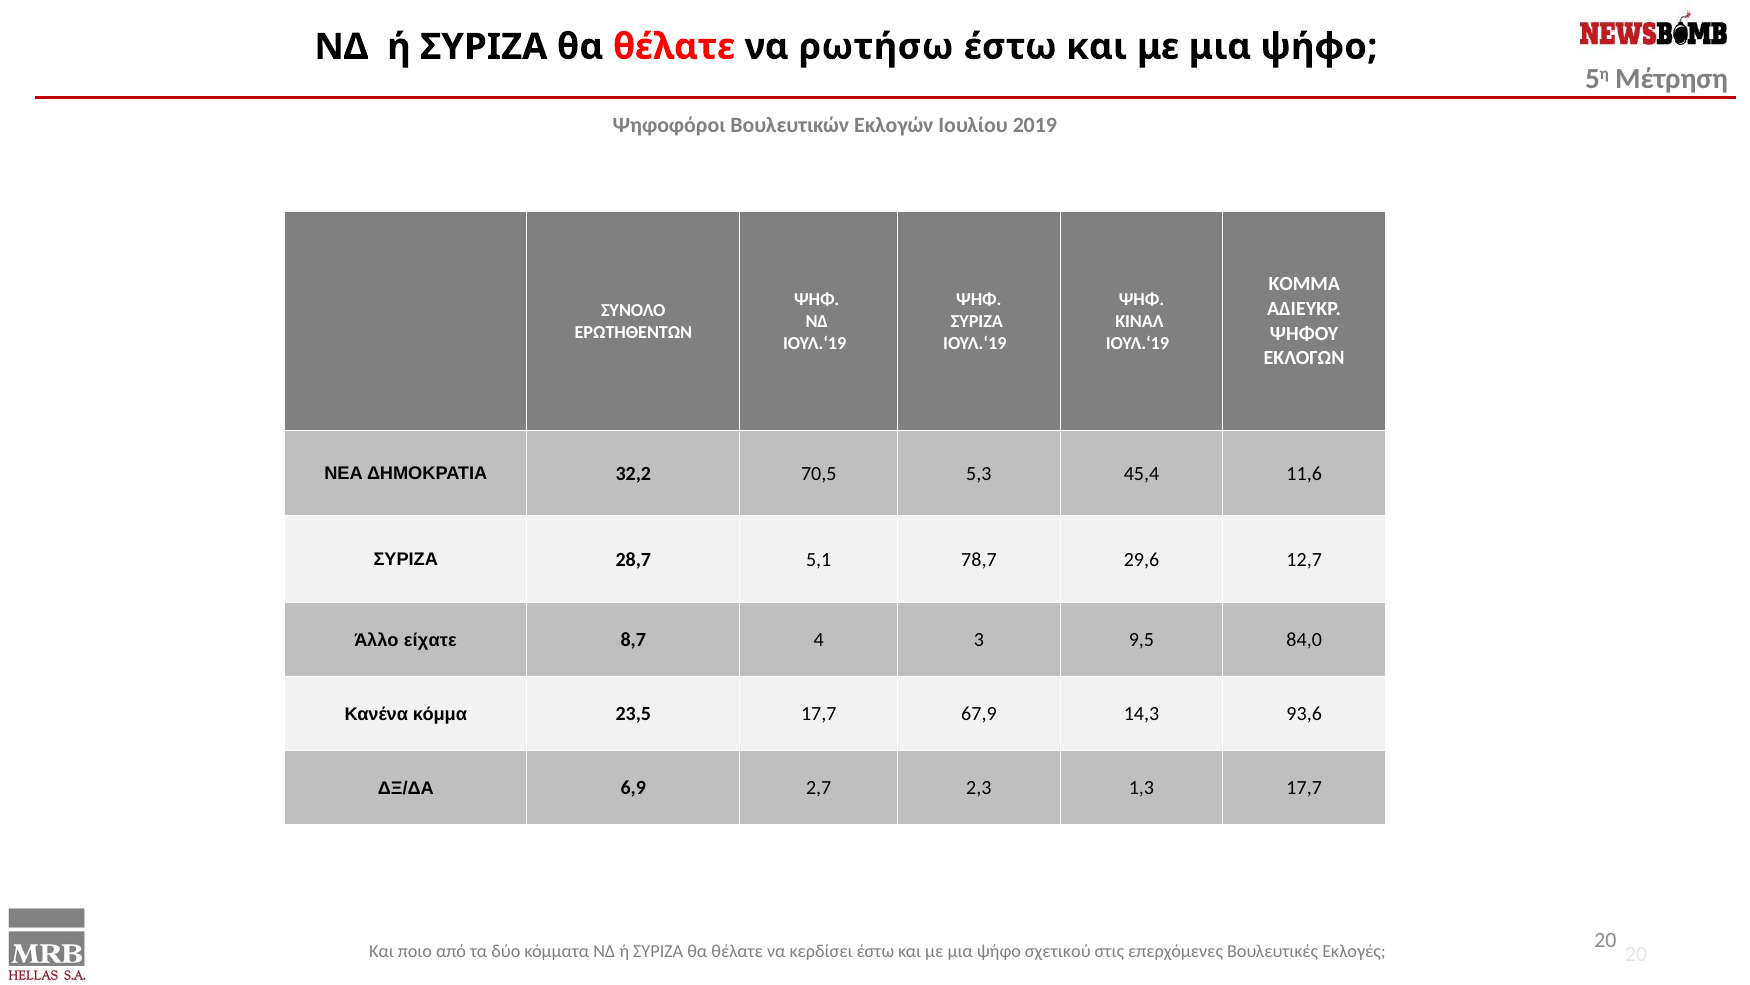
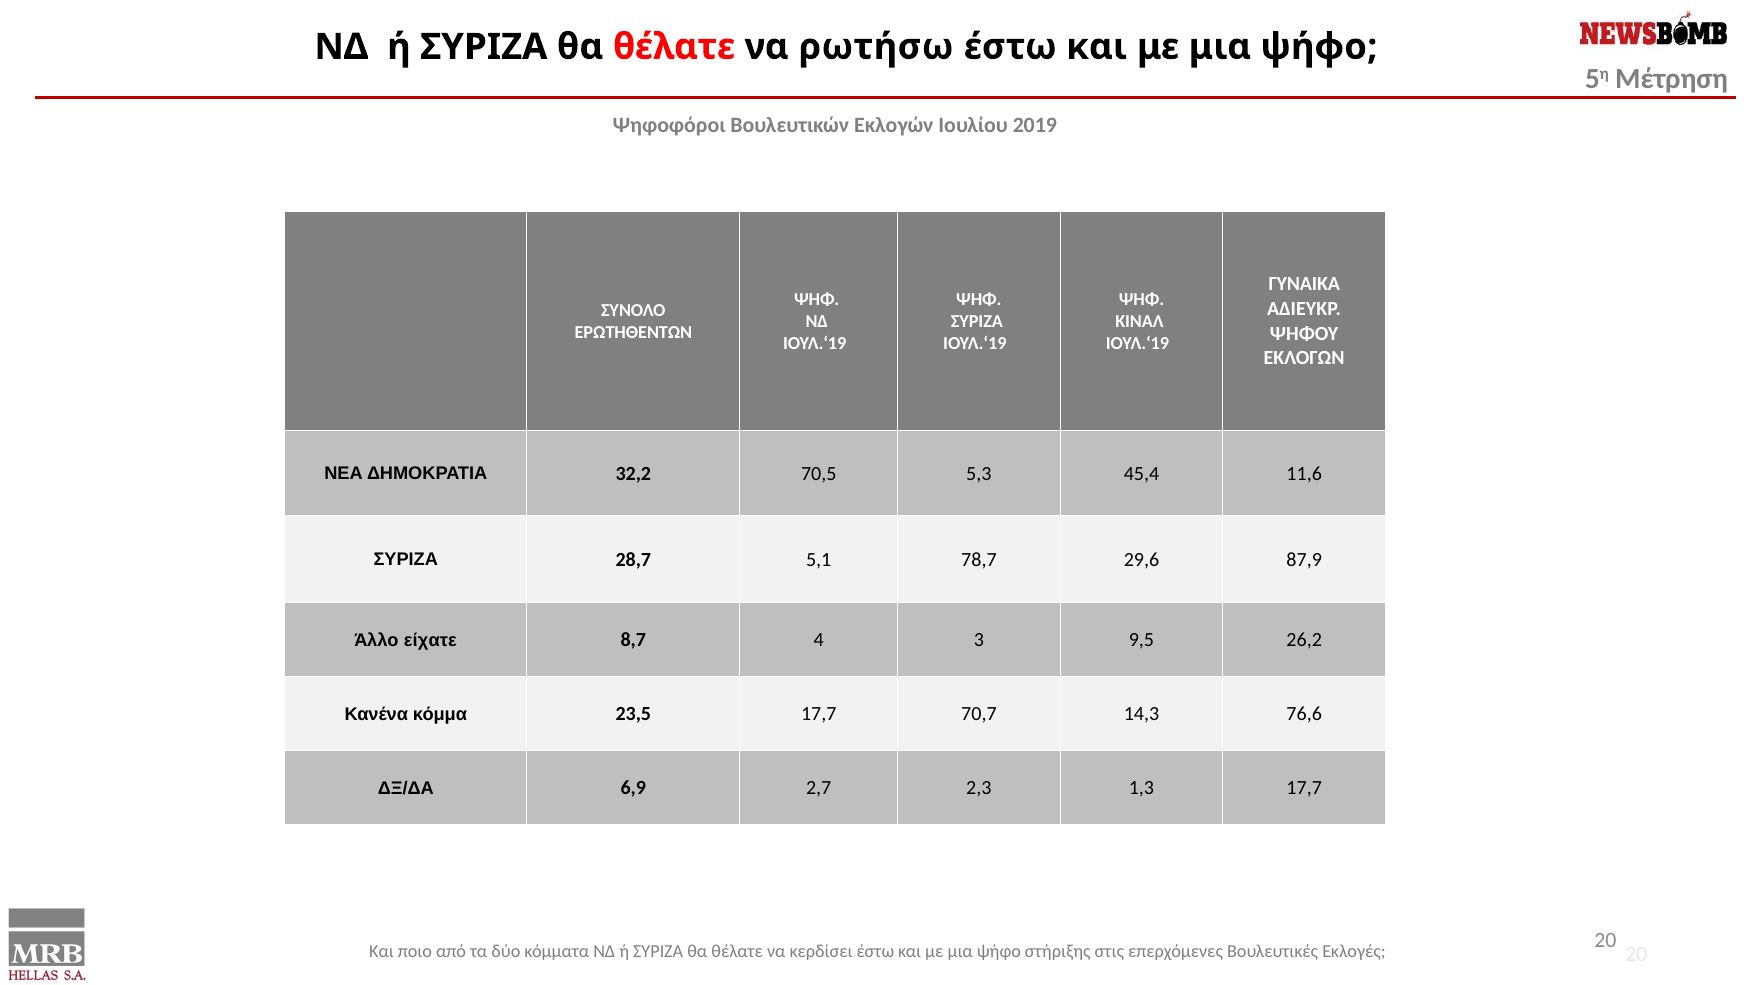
ΚΟΜΜΑ: ΚΟΜΜΑ -> ΓΥΝΑΙΚΑ (1304, 284)
12,7: 12,7 -> 87,9 (1304, 559)
84,0: 84,0 -> 26,2 (1304, 640)
67,9: 67,9 -> 70,7 (979, 714)
93,6: 93,6 -> 76,6 (1304, 714)
σχετικού: σχετικού -> στήριξης (1058, 951)
